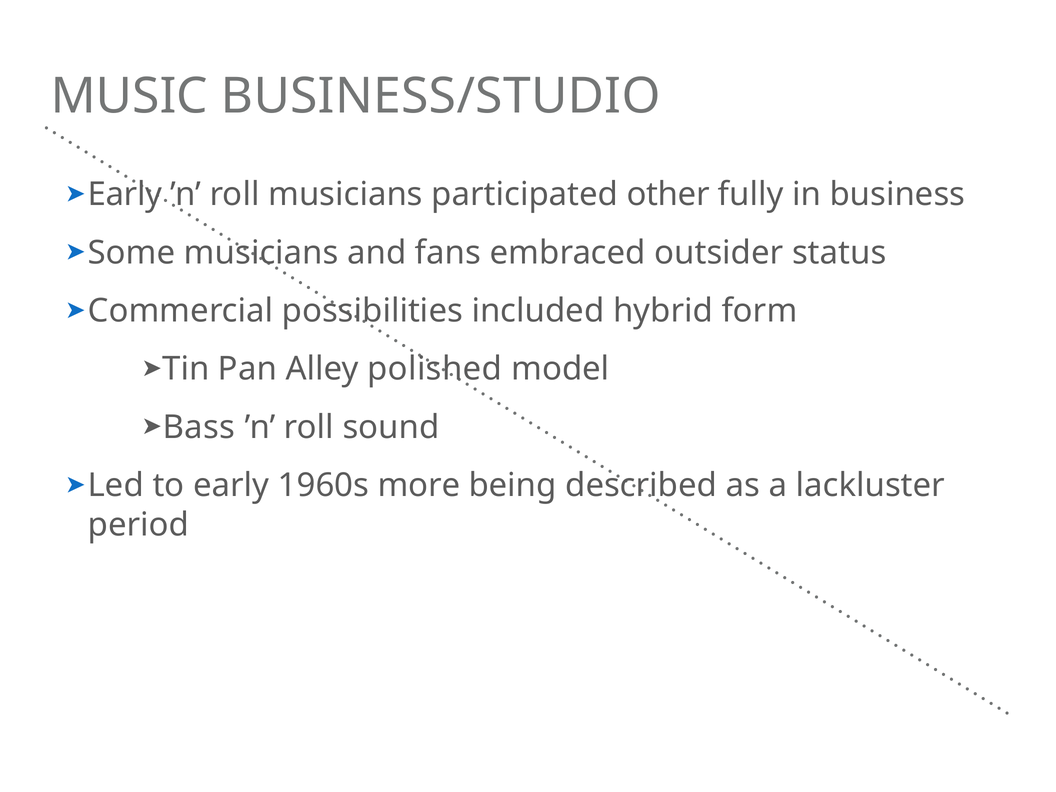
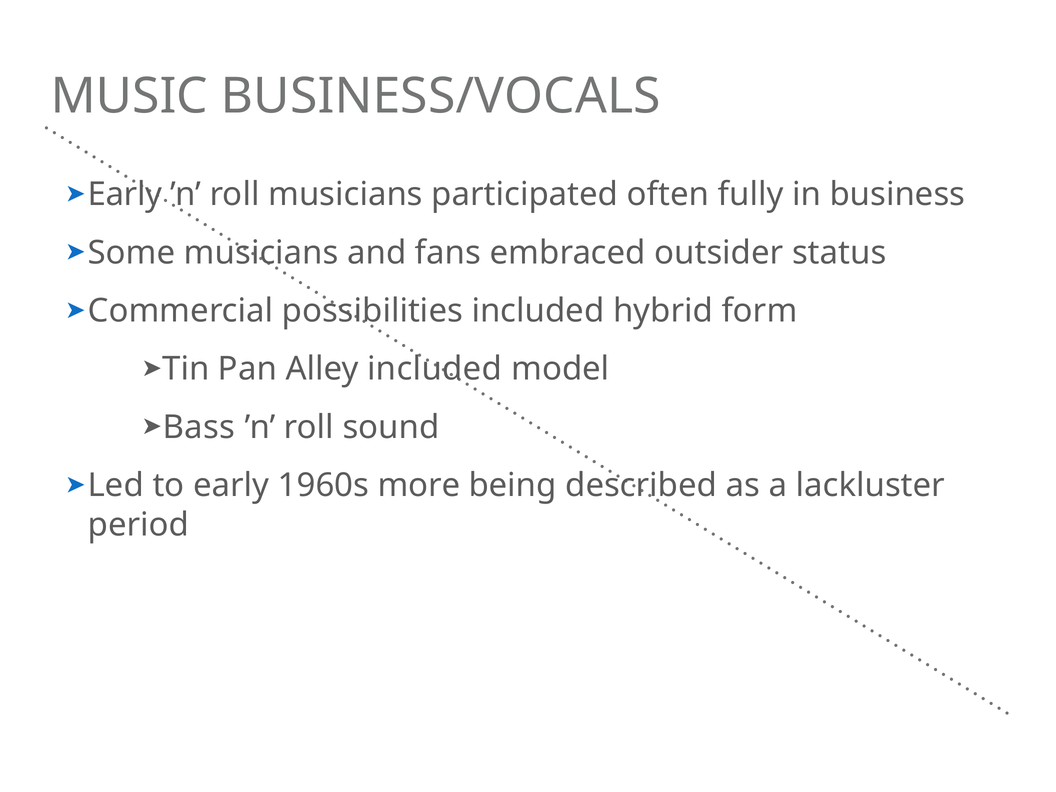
BUSINESS/STUDIO: BUSINESS/STUDIO -> BUSINESS/VOCALS (441, 96)
other: other -> often (668, 194)
Alley polished: polished -> included (435, 369)
